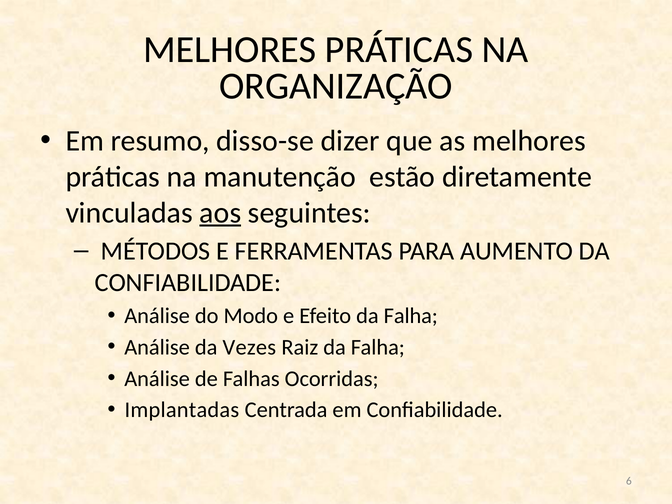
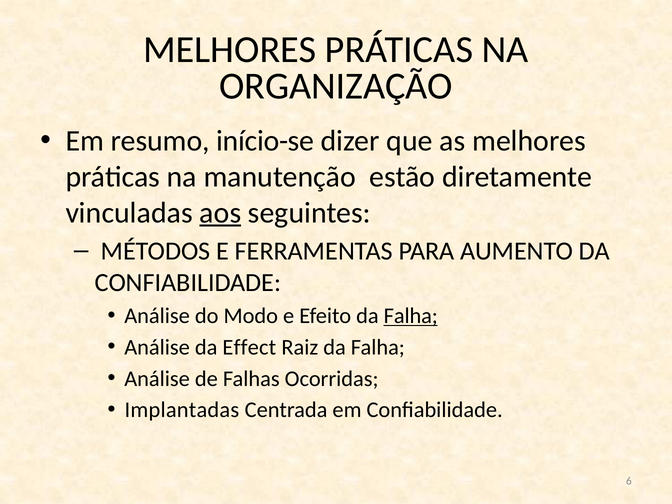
disso-se: disso-se -> início-se (265, 141)
Falha underline: none -> present (411, 316)
Vezes: Vezes -> Effect (249, 347)
